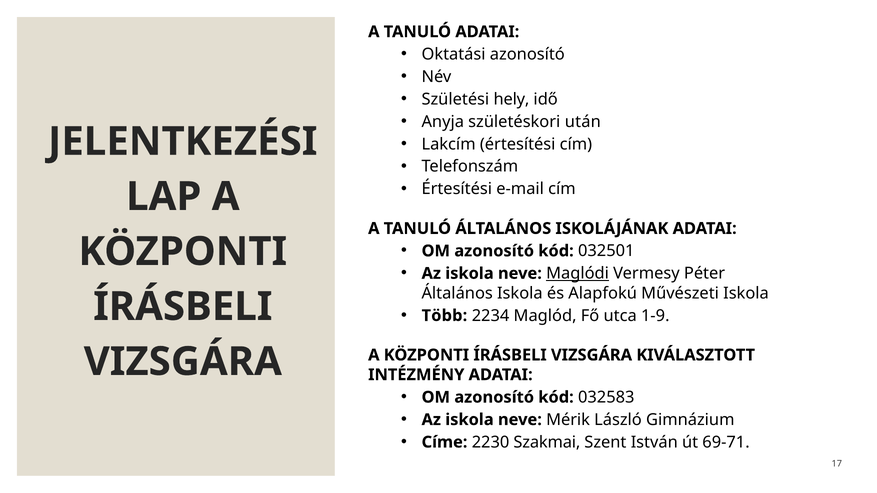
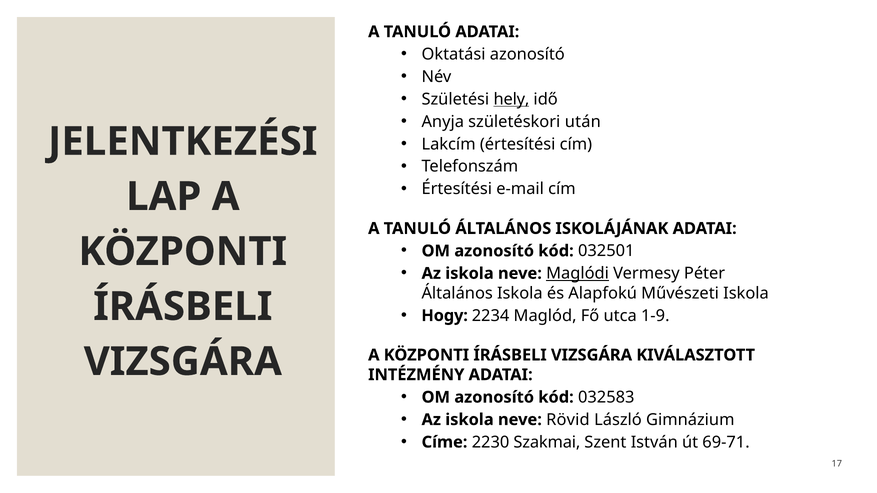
hely underline: none -> present (511, 99)
Több: Több -> Hogy (445, 316)
Mérik: Mérik -> Rövid (568, 420)
